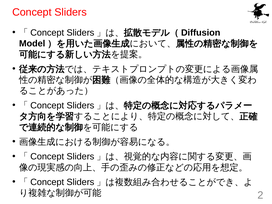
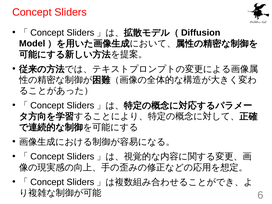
2: 2 -> 6 (260, 195)
